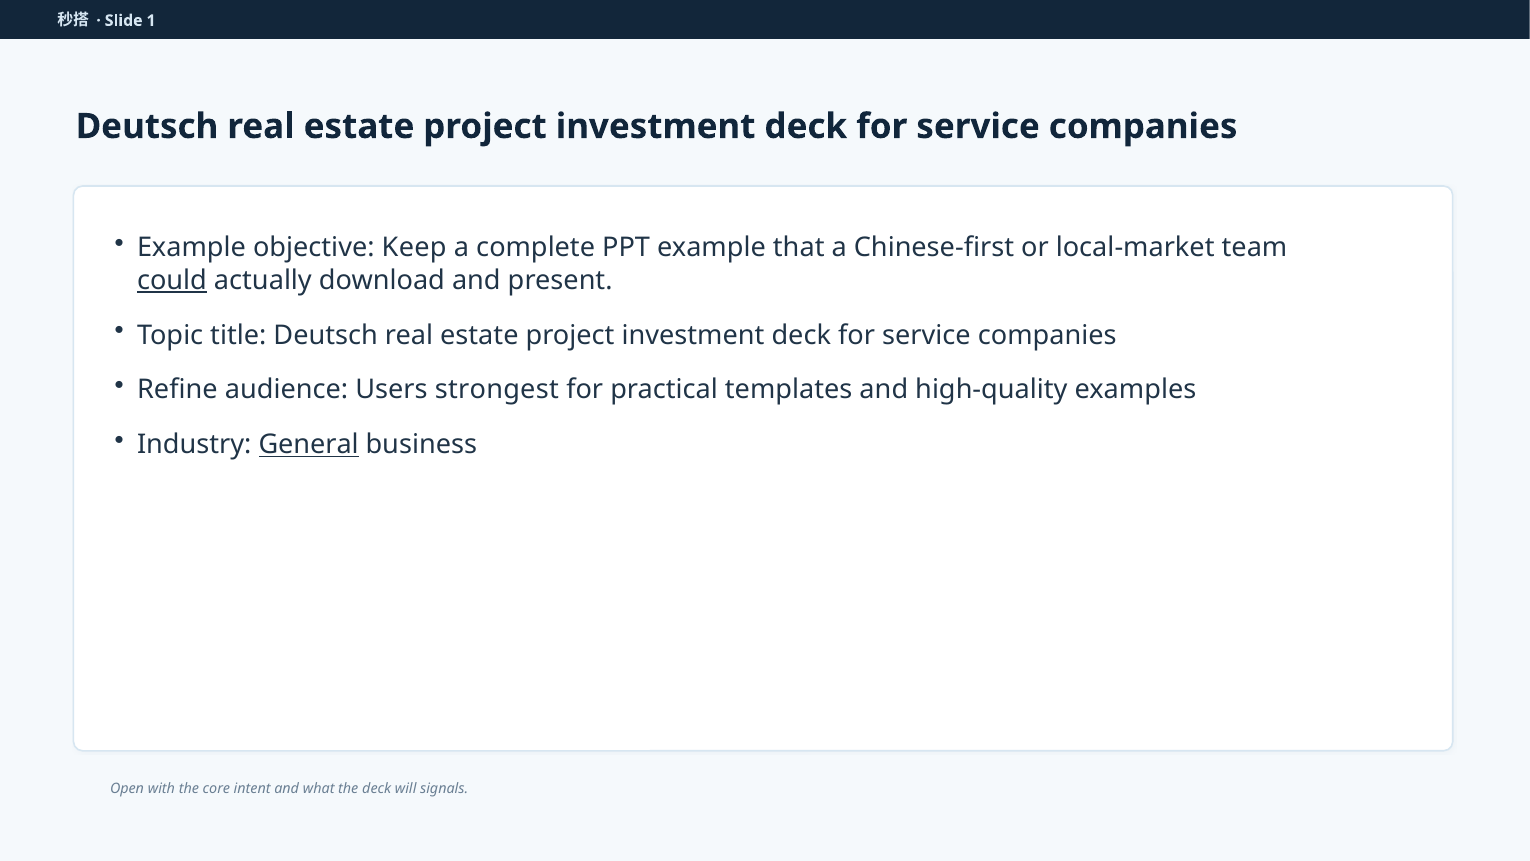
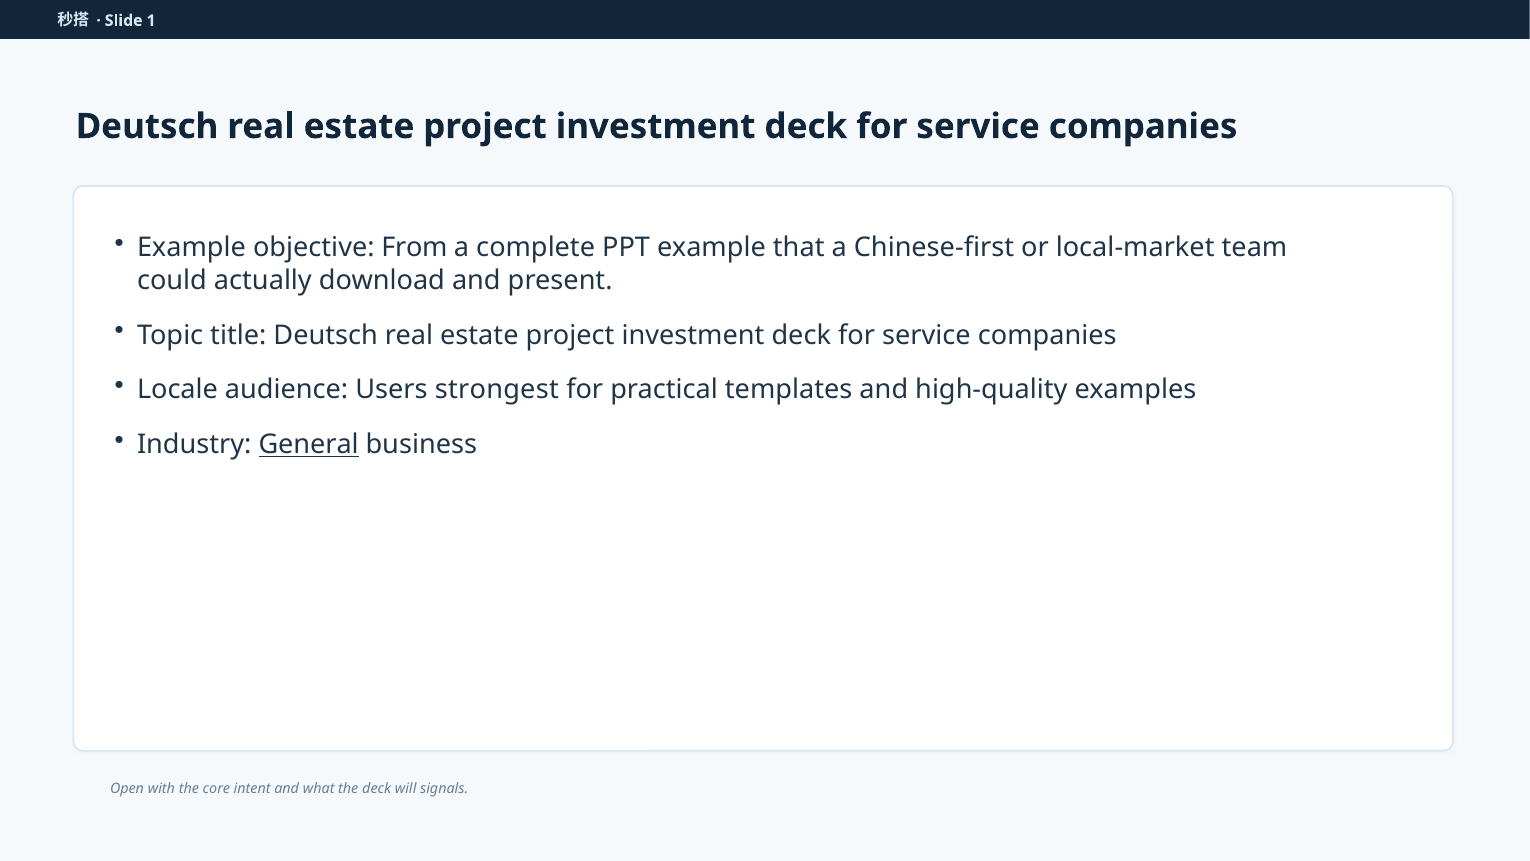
Keep: Keep -> From (414, 248)
could underline: present -> none (172, 280)
Refine: Refine -> Locale (177, 390)
